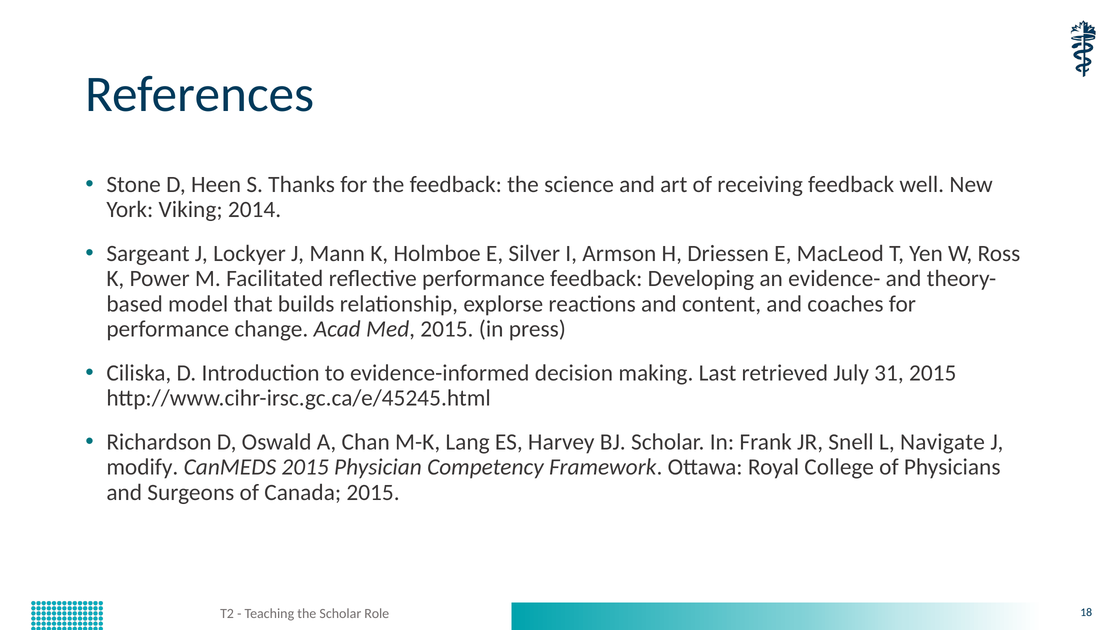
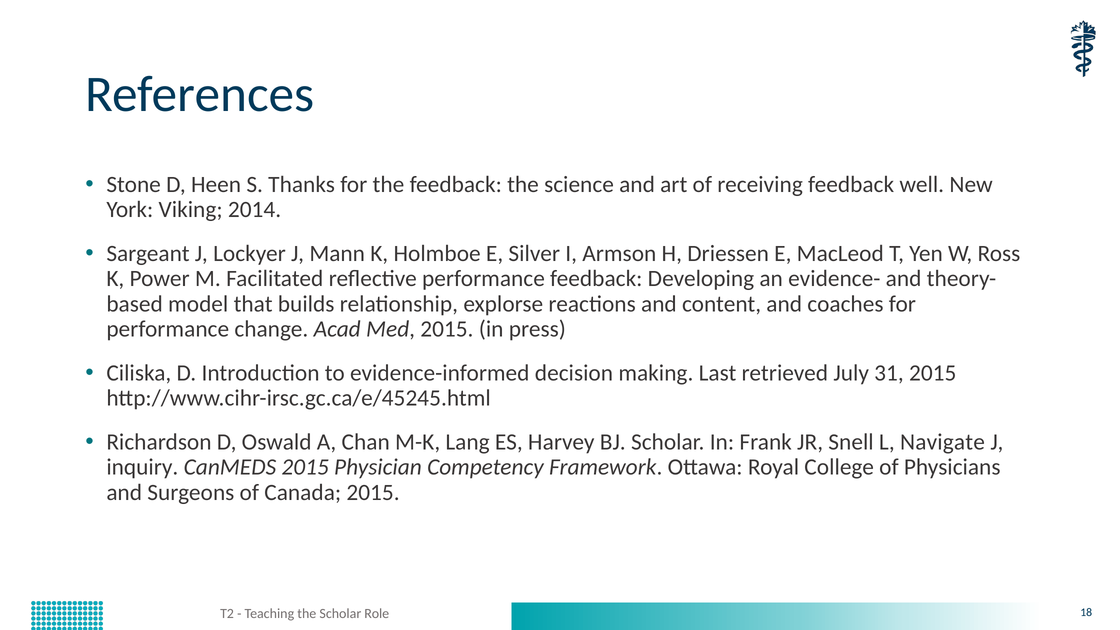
modify: modify -> inquiry (142, 467)
